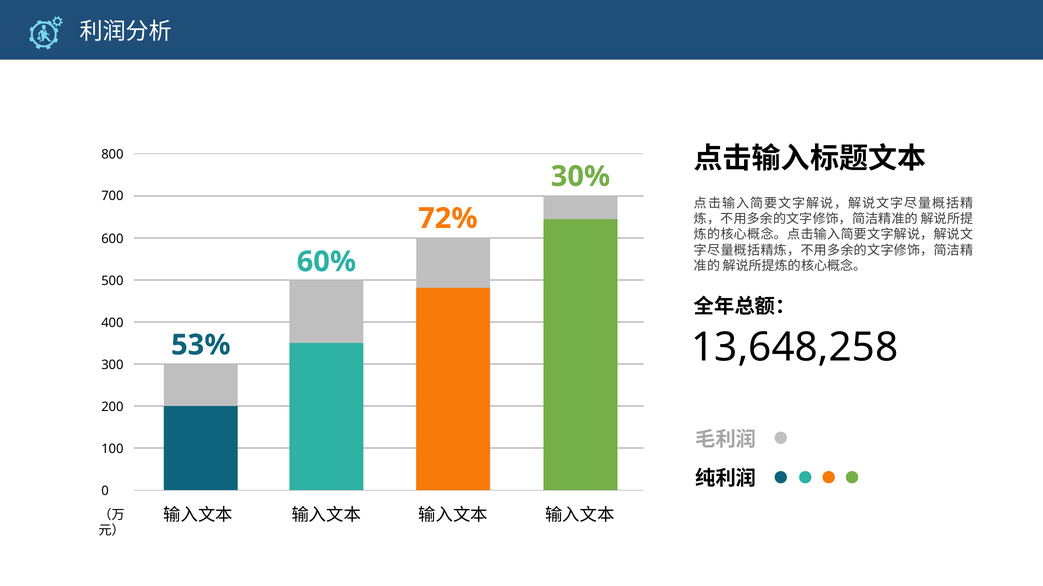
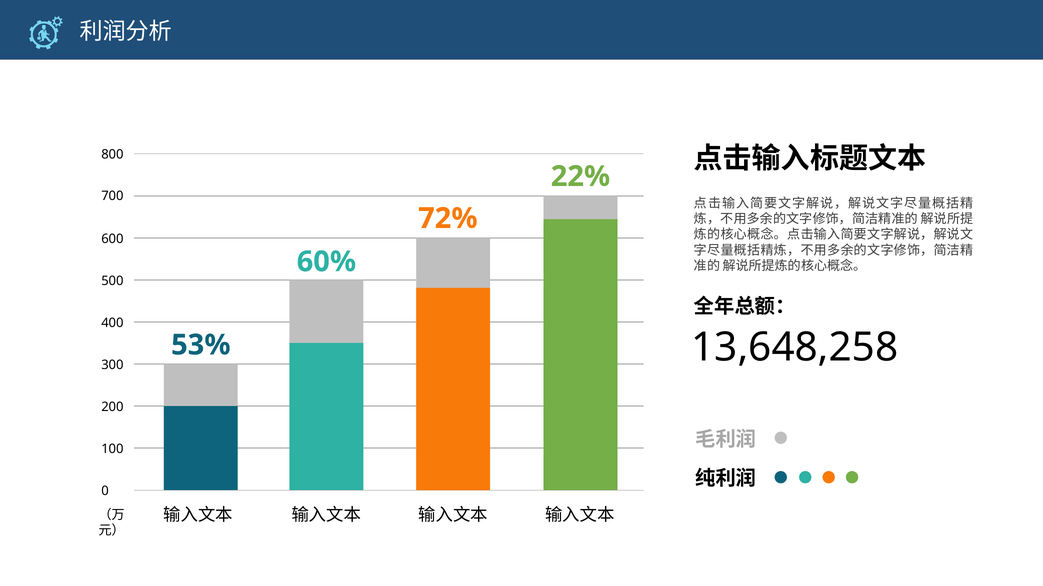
30%: 30% -> 22% (580, 177)
